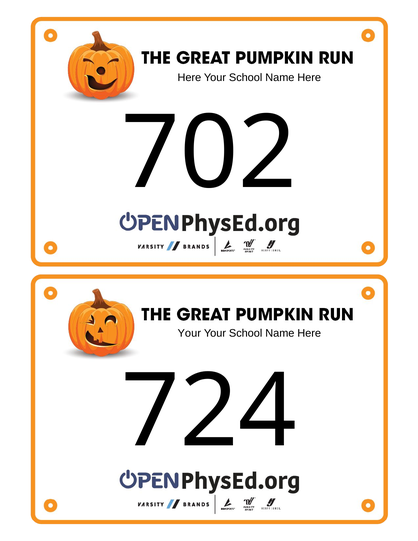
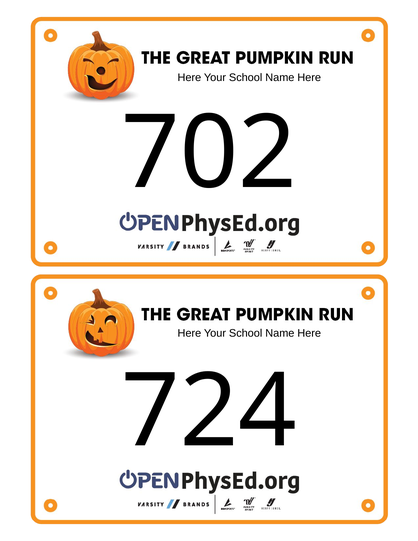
Your: Your -> Here (189, 333)
